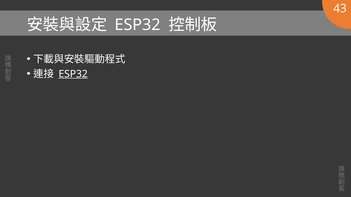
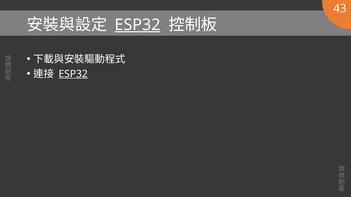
ESP32 underline: none -> present (138, 25)
